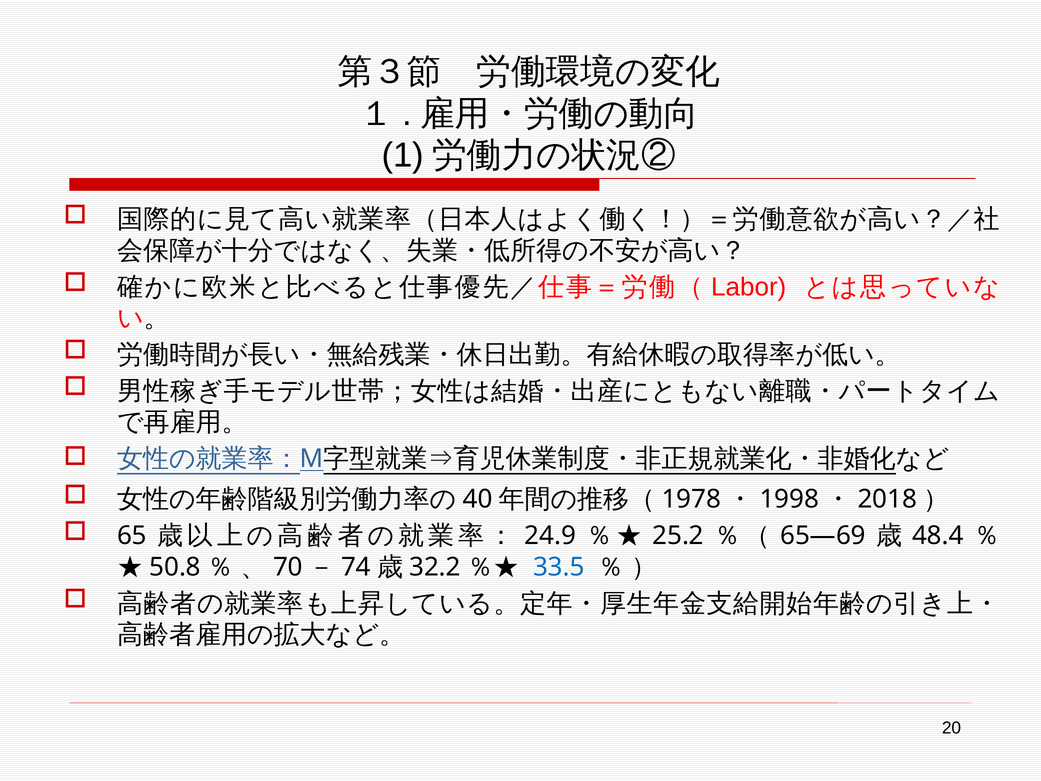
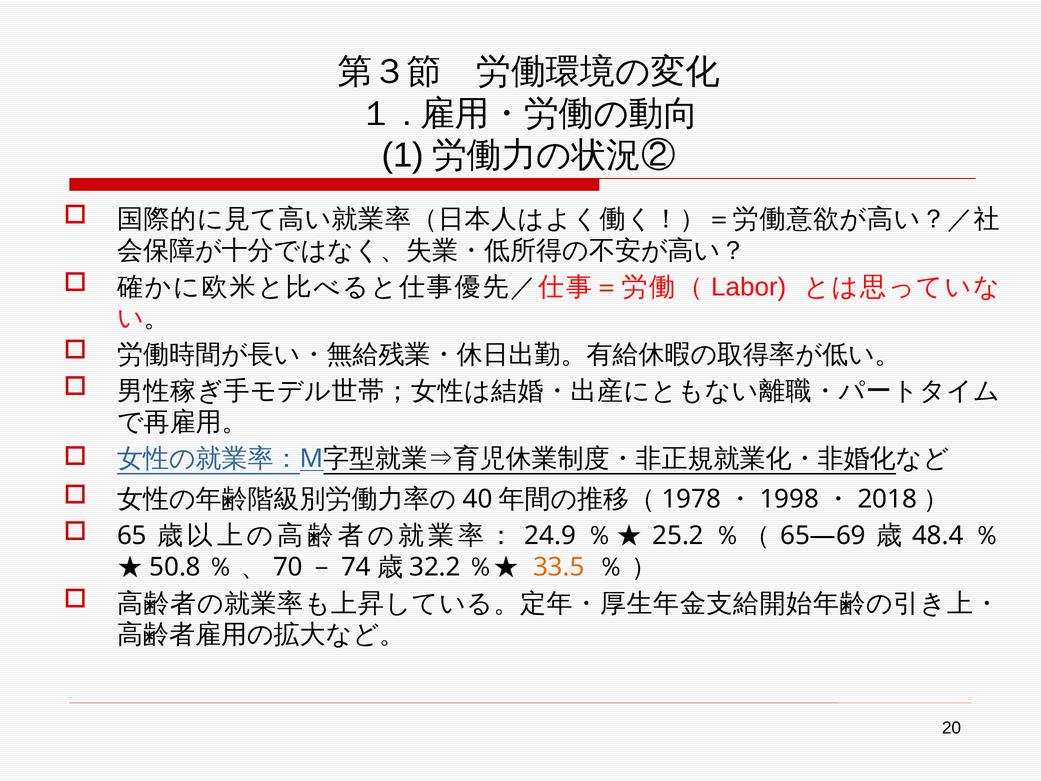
33.5 colour: blue -> orange (559, 567)
